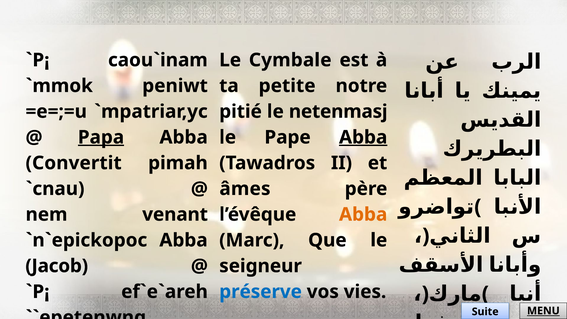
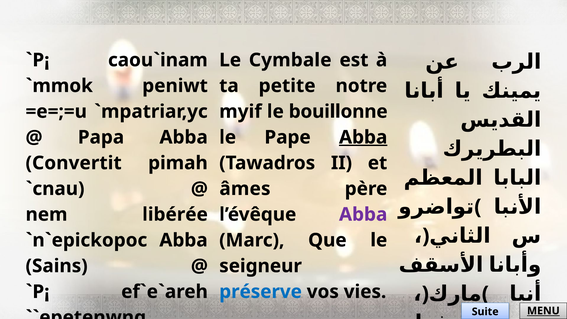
pitié: pitié -> myif (240, 112)
netenmasj: netenmasj -> bouillonne (338, 112)
Papa underline: present -> none (101, 137)
venant: venant -> libérée (175, 214)
Abba colour: orange -> purple (363, 214)
Jacob: Jacob -> Sains (57, 266)
